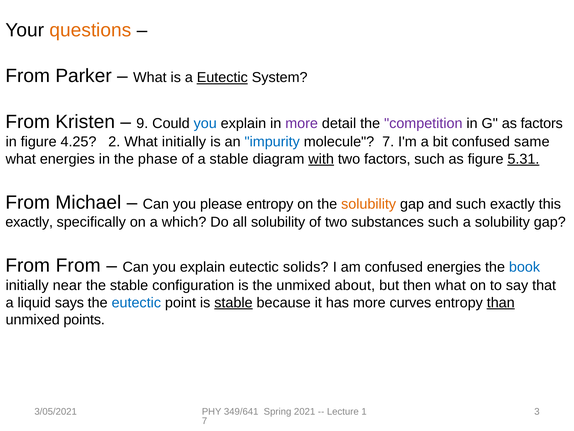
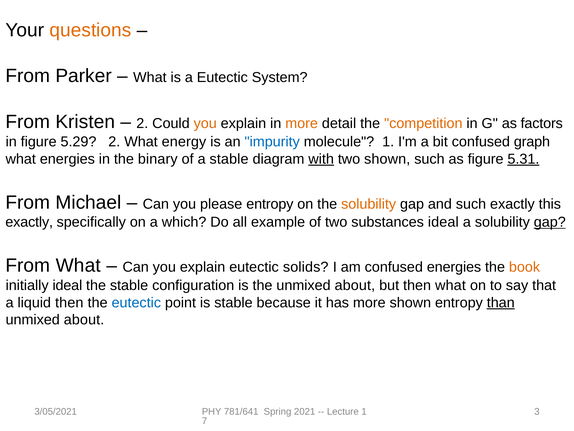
Eutectic underline: present -> none (222, 77)
9: 9 -> 2 (142, 123)
you colour: blue -> orange (205, 123)
more colour: purple -> orange (302, 123)
competition colour: purple -> orange (423, 123)
4.25: 4.25 -> 5.29 (78, 142)
What initially: initially -> energy (184, 142)
molecule 7: 7 -> 1 (388, 142)
same: same -> graph (532, 142)
phase: phase -> binary (158, 159)
two factors: factors -> shown (387, 159)
all solubility: solubility -> example (278, 222)
substances such: such -> ideal (443, 222)
gap underline: none -> present (550, 222)
From From: From -> What (78, 265)
book colour: blue -> orange (525, 267)
initially near: near -> ideal (67, 285)
liquid says: says -> then (69, 302)
stable underline: present -> none (233, 302)
more curves: curves -> shown (410, 302)
points: points -> about (84, 320)
349/641: 349/641 -> 781/641 (241, 411)
